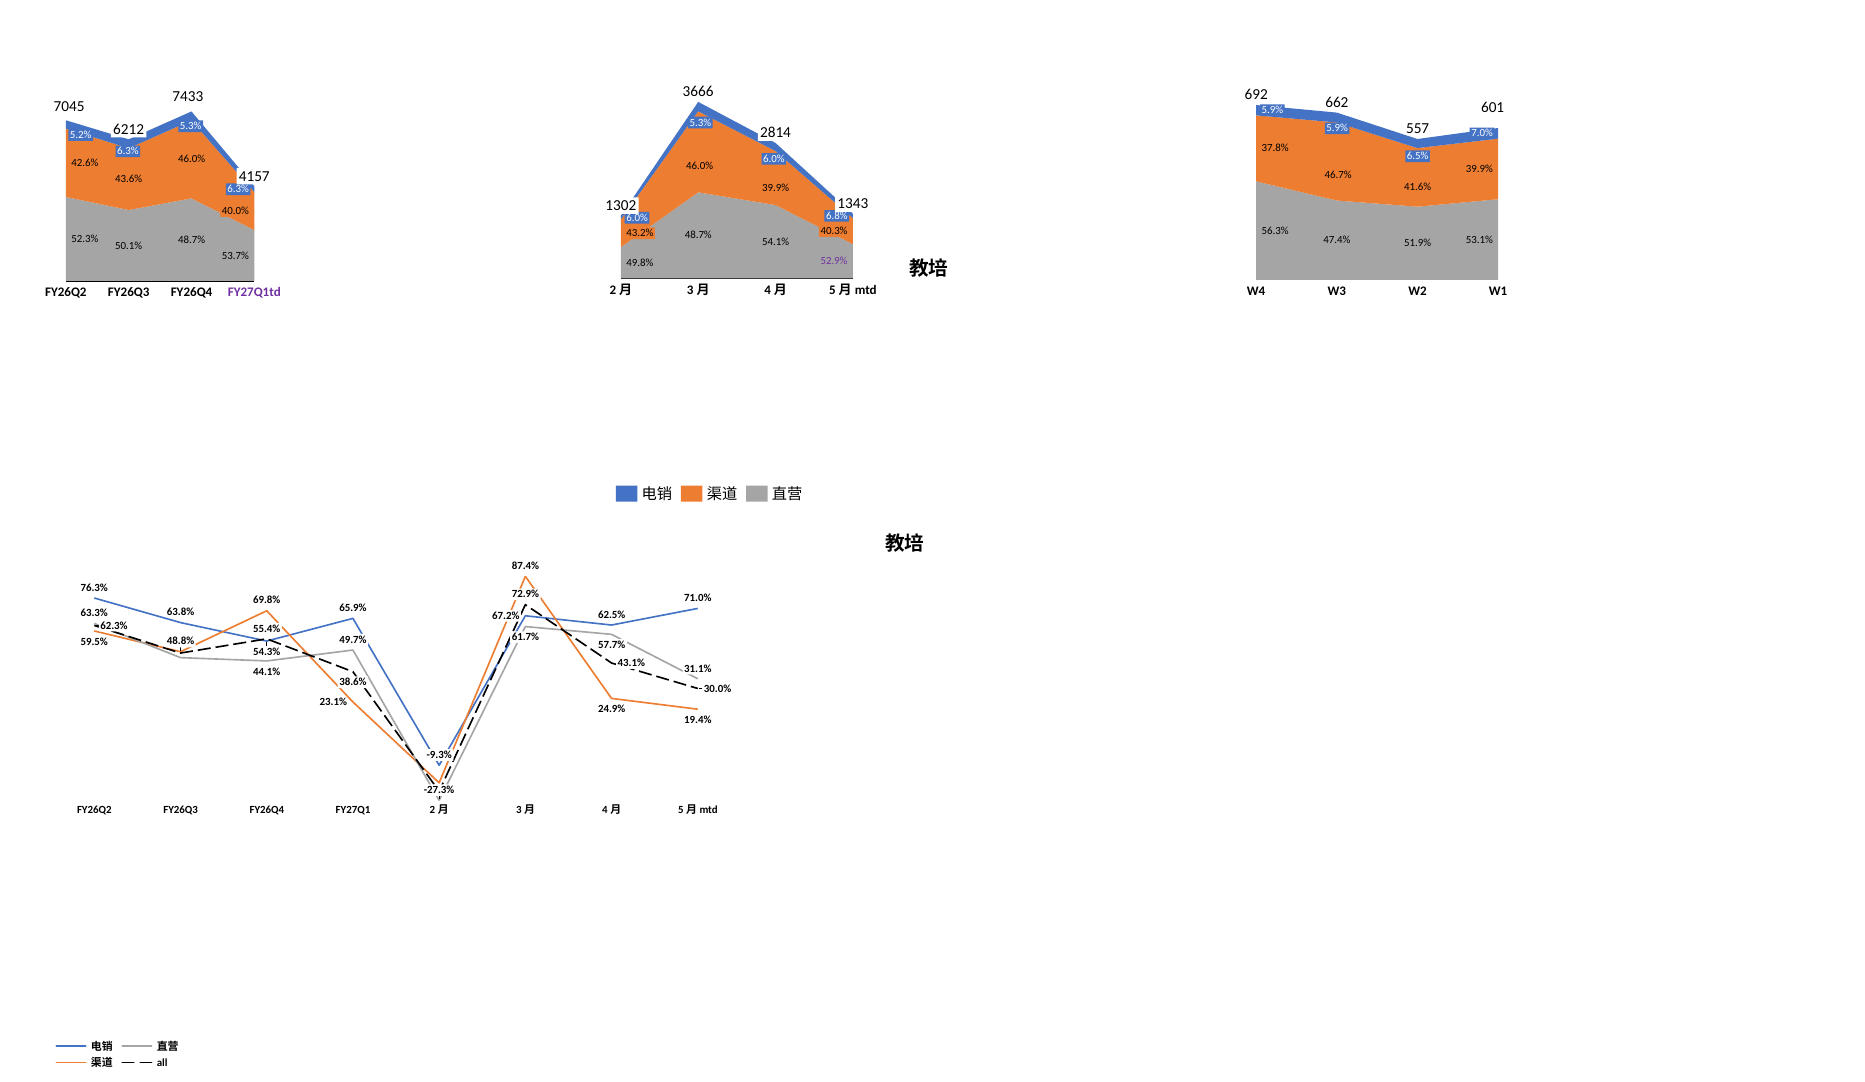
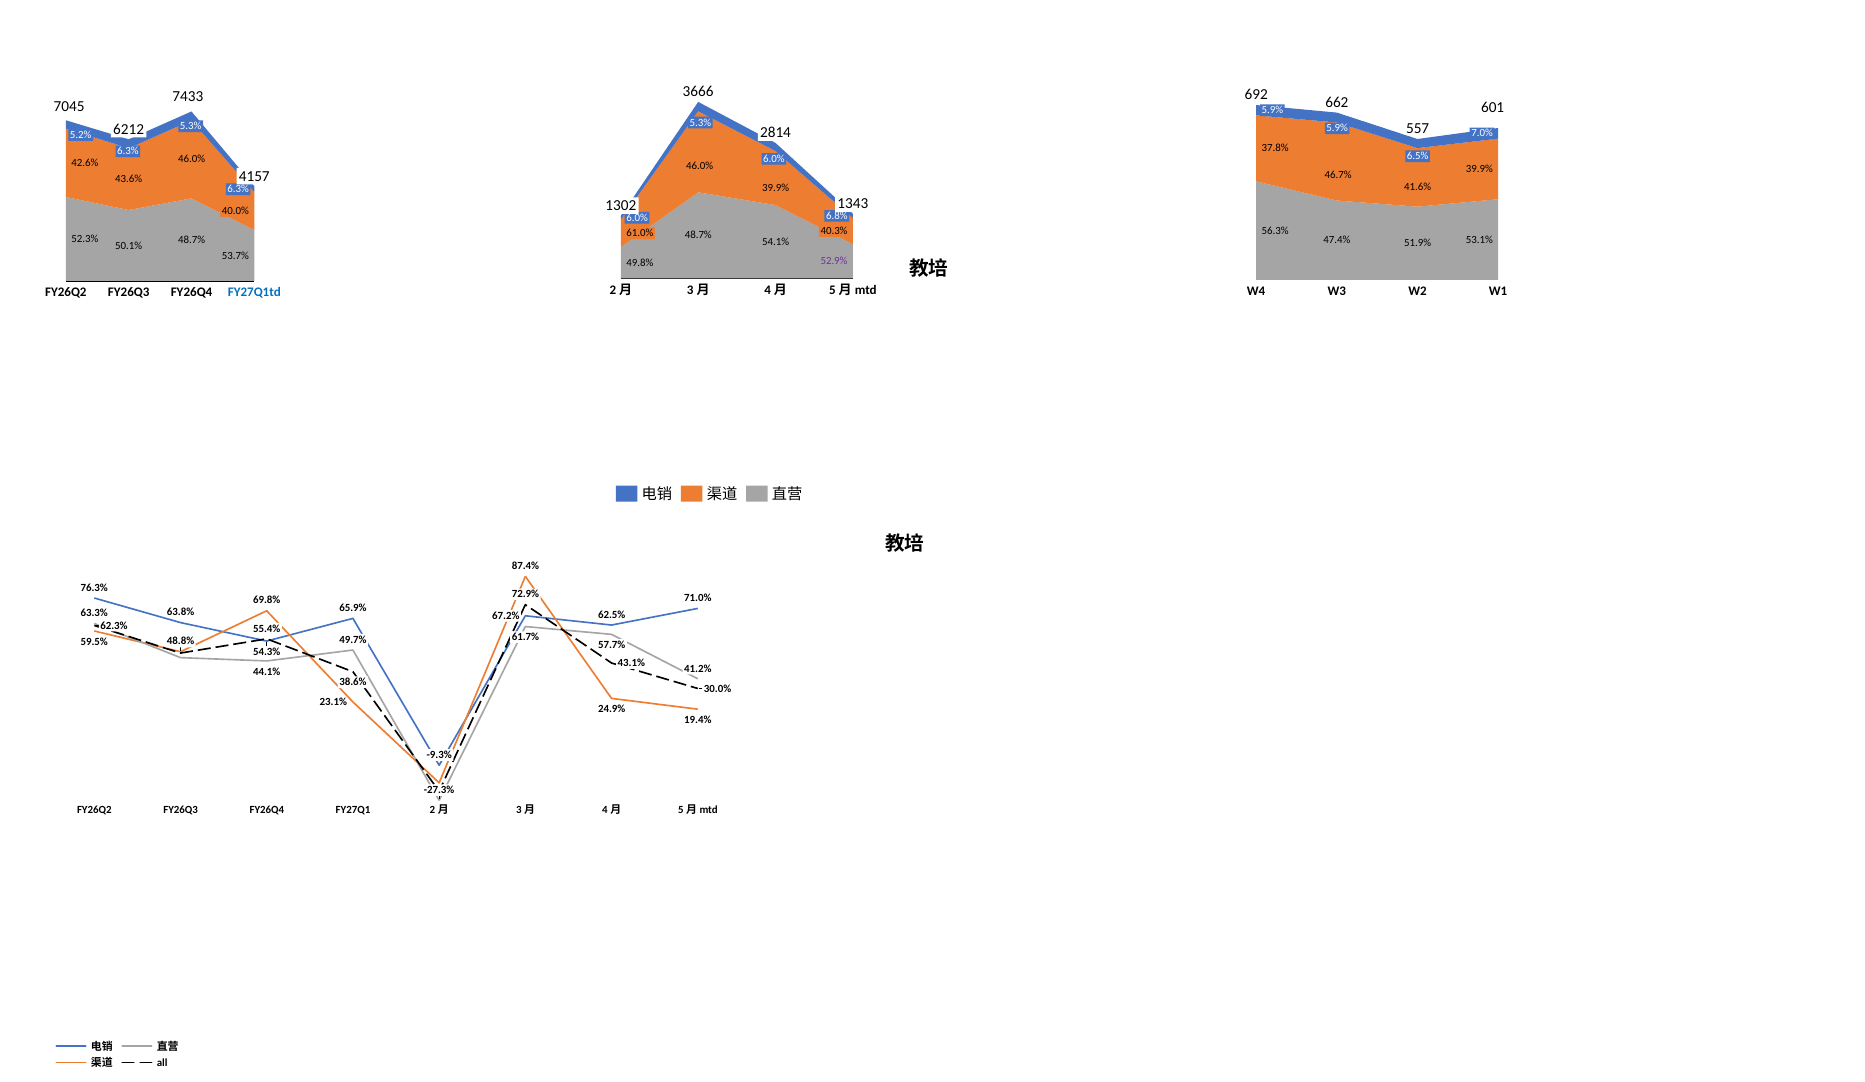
43.2%: 43.2% -> 61.0% (640, 233)
FY27Q1td colour: purple -> blue (254, 293)
31.1%: 31.1% -> 41.2% (698, 669)
